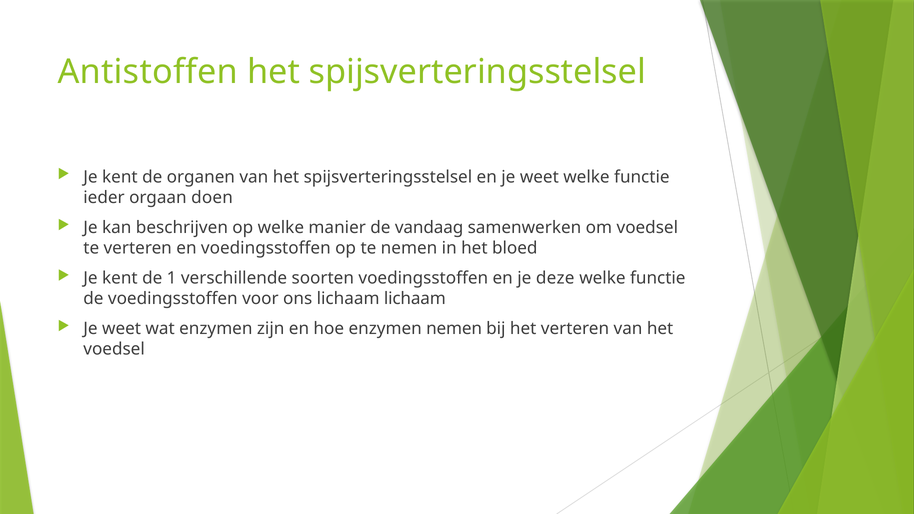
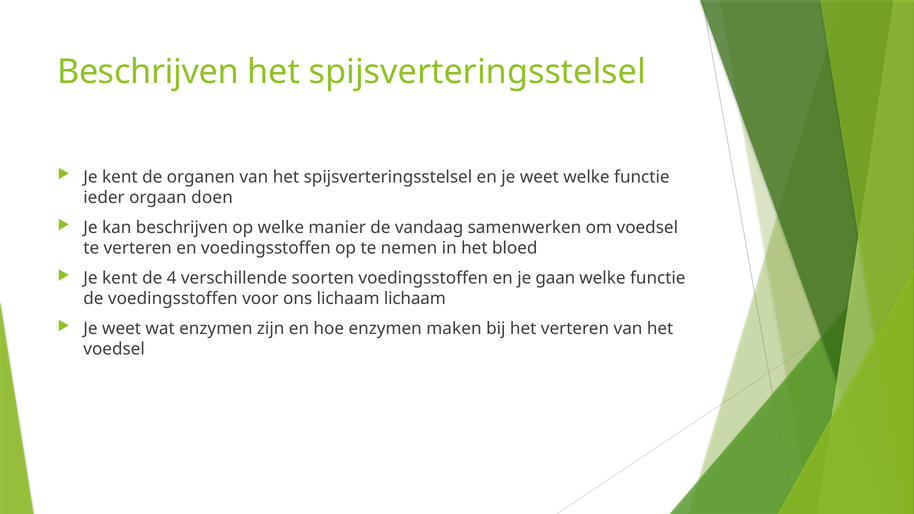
Antistoffen: Antistoffen -> Beschrijven (148, 72)
1: 1 -> 4 (172, 278)
deze: deze -> gaan (555, 278)
enzymen nemen: nemen -> maken (454, 329)
